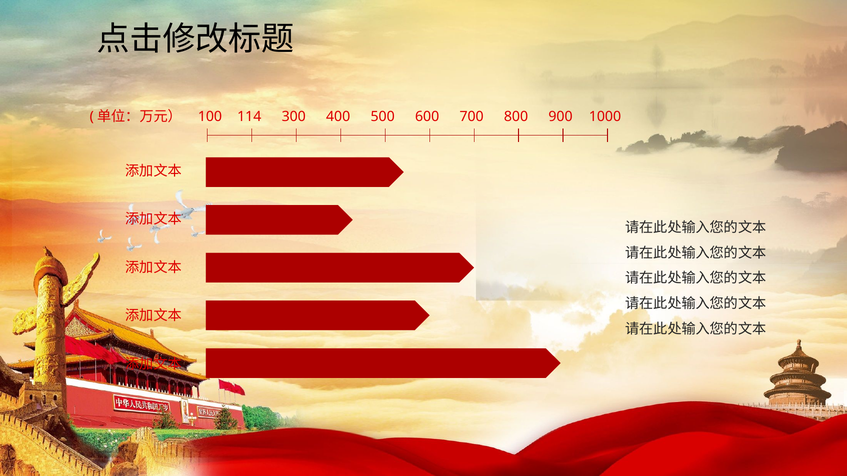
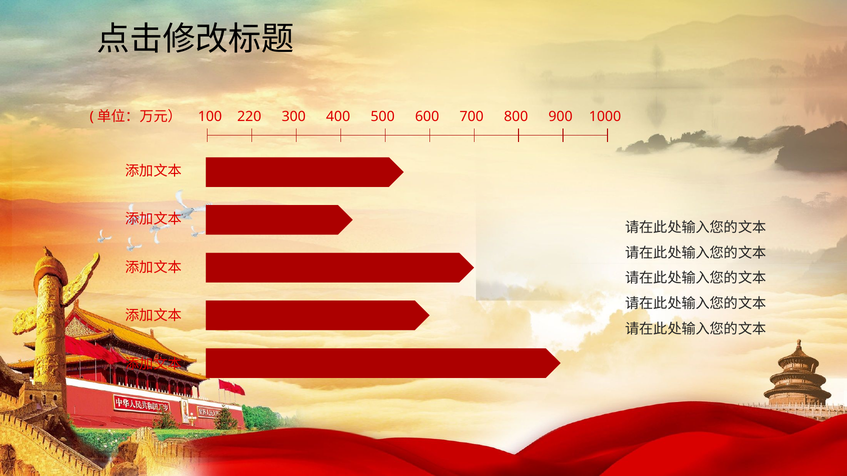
114: 114 -> 220 (249, 117)
